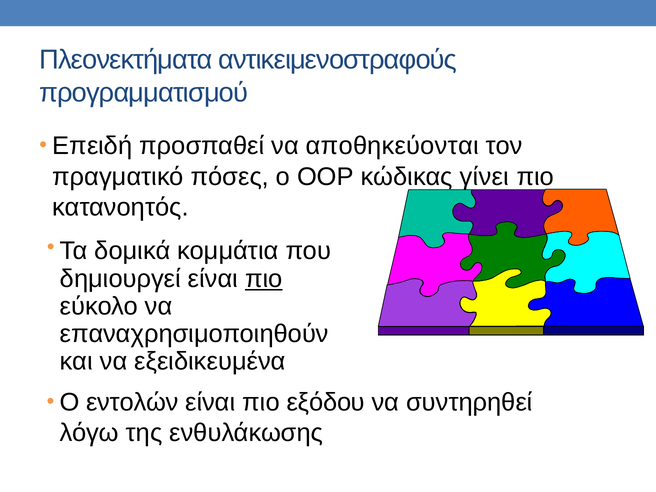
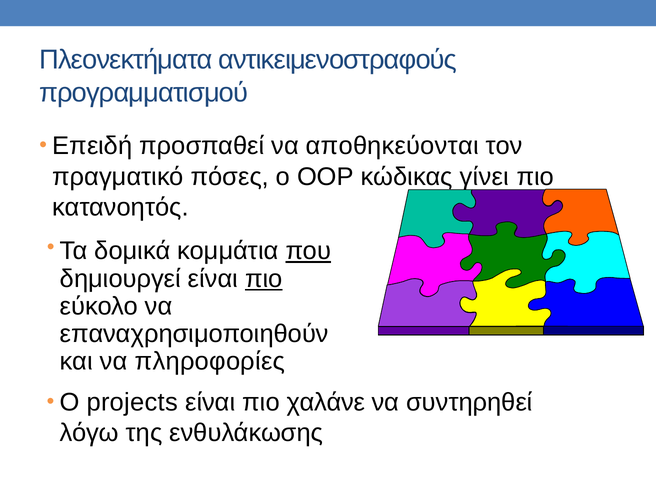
που underline: none -> present (308, 251)
εξειδικευμένα: εξειδικευμένα -> πληροφορίες (210, 361)
εντολών: εντολών -> projects (132, 402)
εξόδου: εξόδου -> χαλάνε (326, 402)
